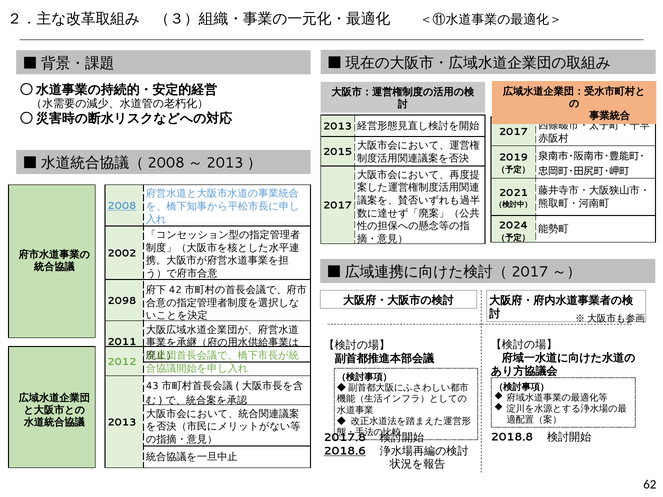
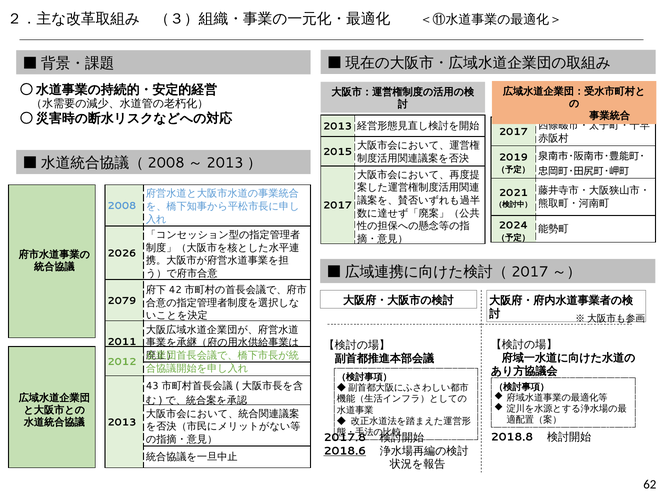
2008 underline: present -> none (122, 206)
2002: 2002 -> 2026 (122, 253)
2098: 2098 -> 2079 (122, 301)
